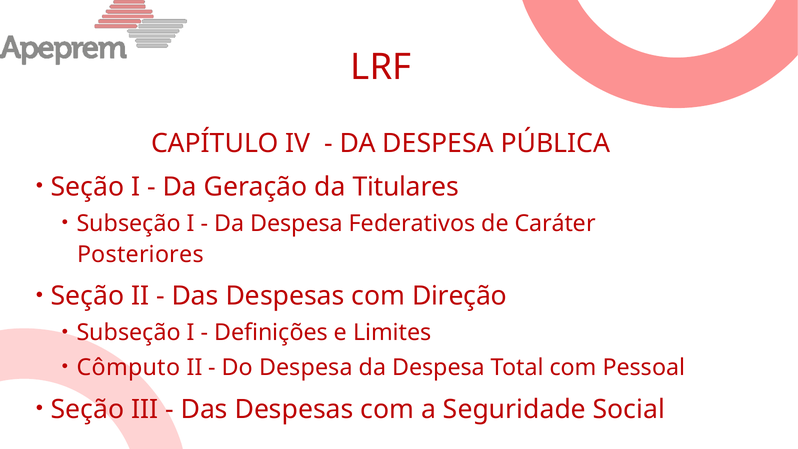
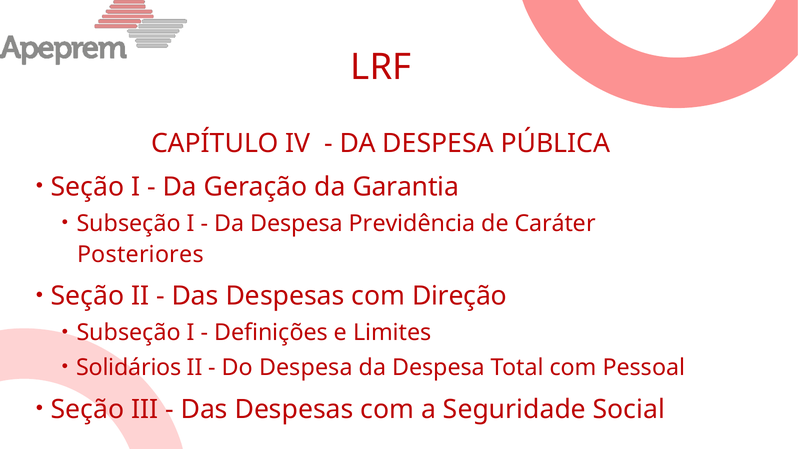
Titulares: Titulares -> Garantia (406, 187)
Federativos: Federativos -> Previdência (412, 224)
Cômputo: Cômputo -> Solidários (129, 367)
